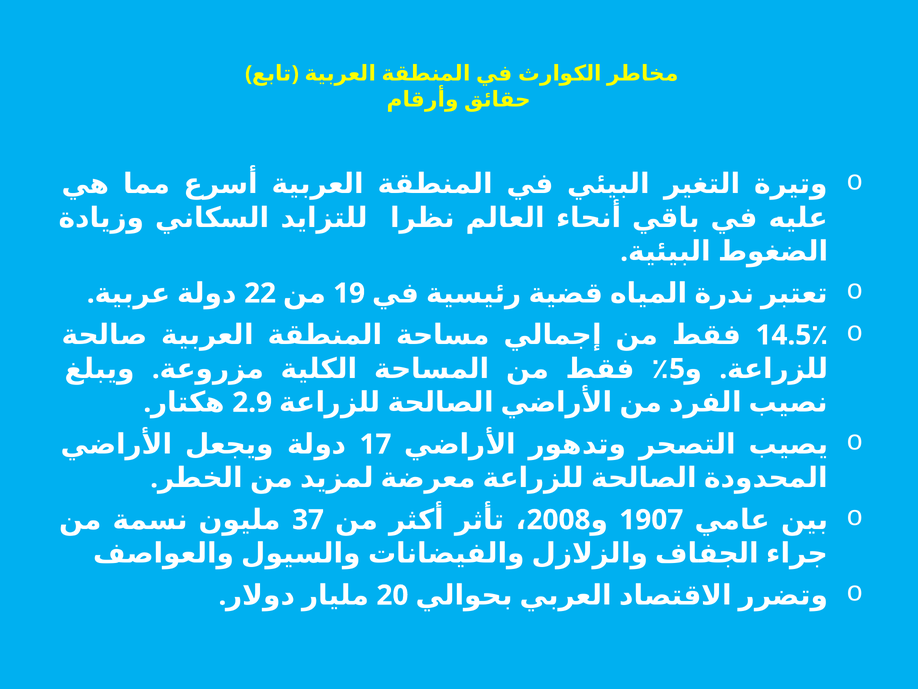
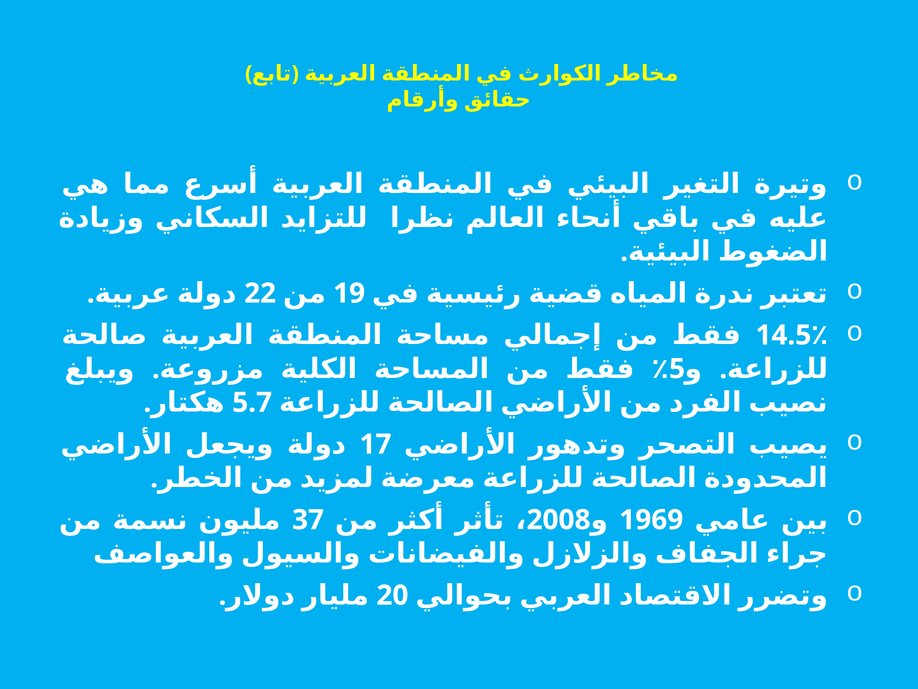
2.9: 2.9 -> 5.7 (252, 402)
1907: 1907 -> 1969 (651, 520)
